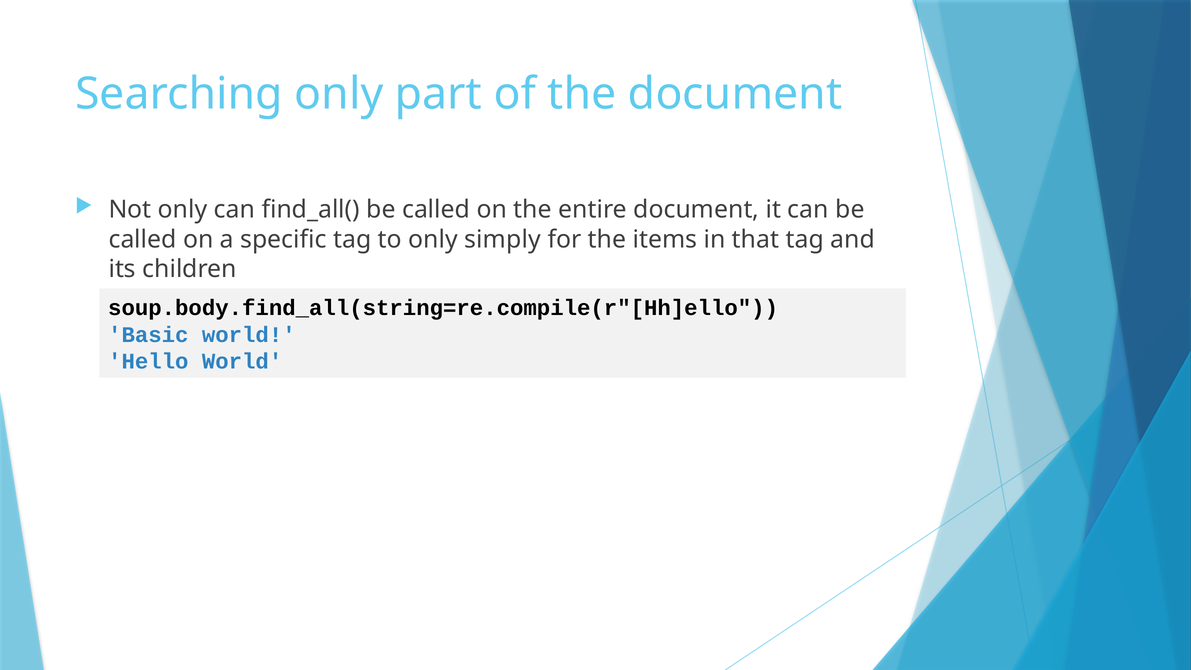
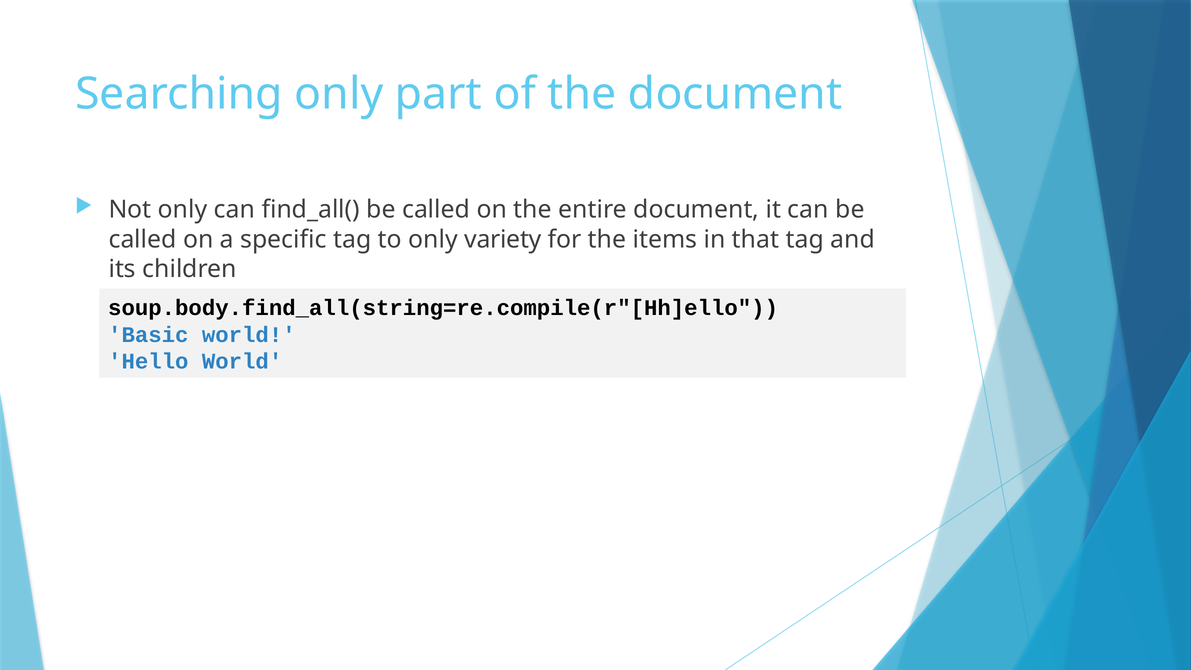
simply: simply -> variety (503, 239)
